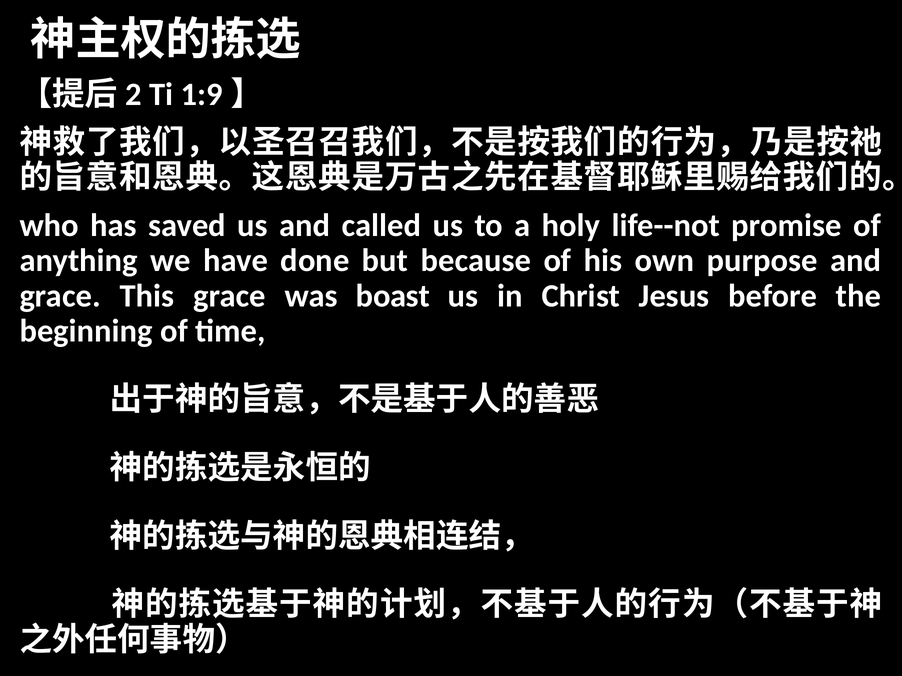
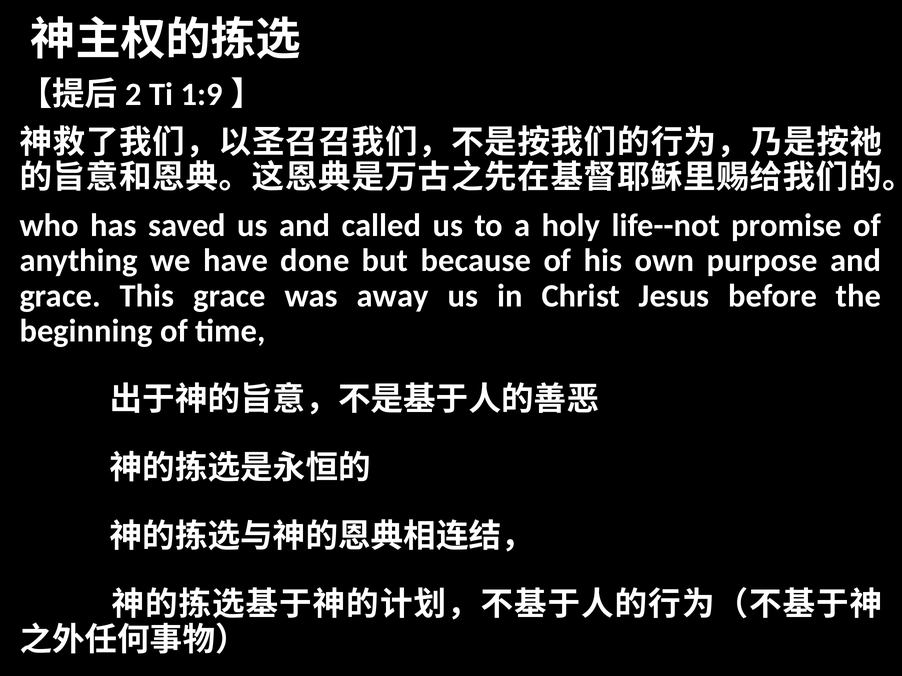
boast: boast -> away (393, 296)
